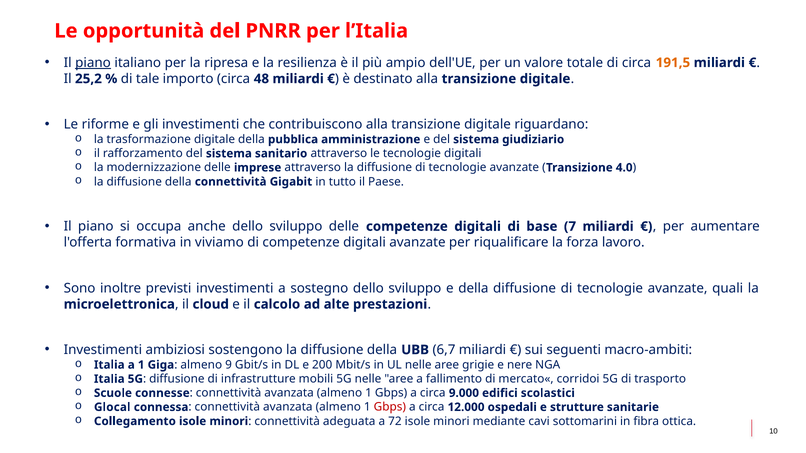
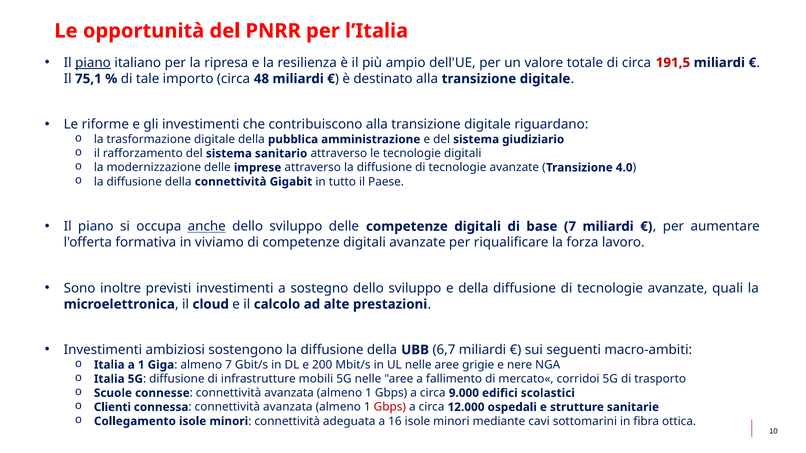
191,5 colour: orange -> red (673, 63)
25,2: 25,2 -> 75,1 (88, 79)
anche underline: none -> present (207, 227)
almeno 9: 9 -> 7 (229, 365)
Glocal: Glocal -> Clienti (112, 407)
72: 72 -> 16 (395, 422)
